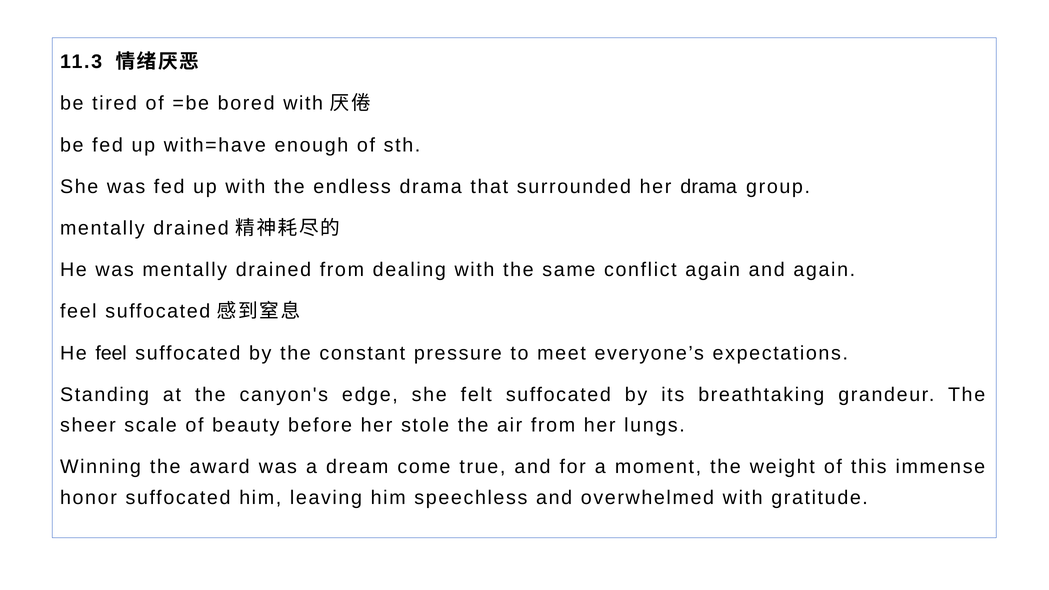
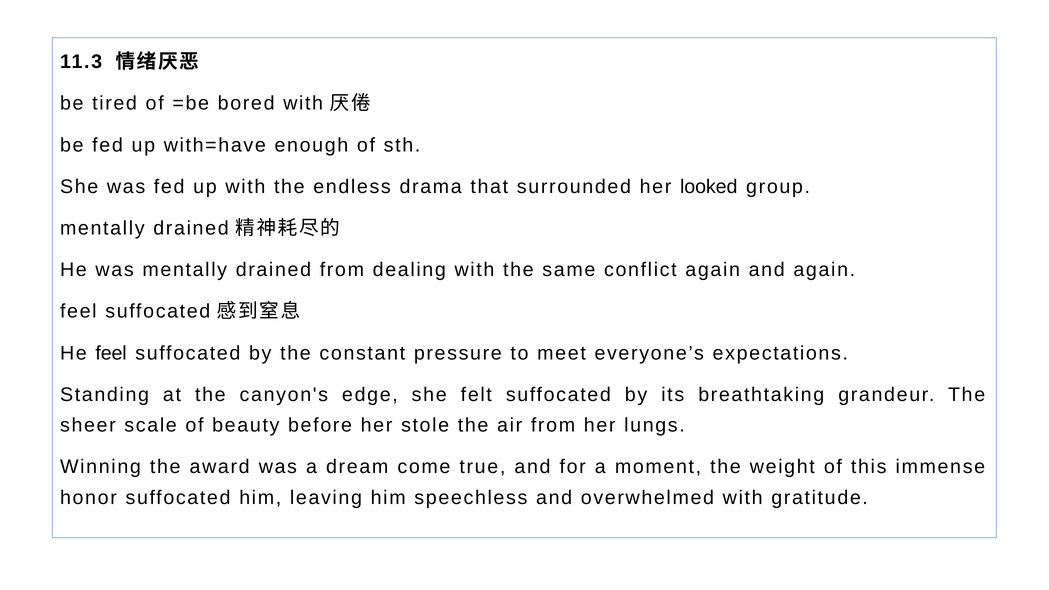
her drama: drama -> looked (709, 187)
